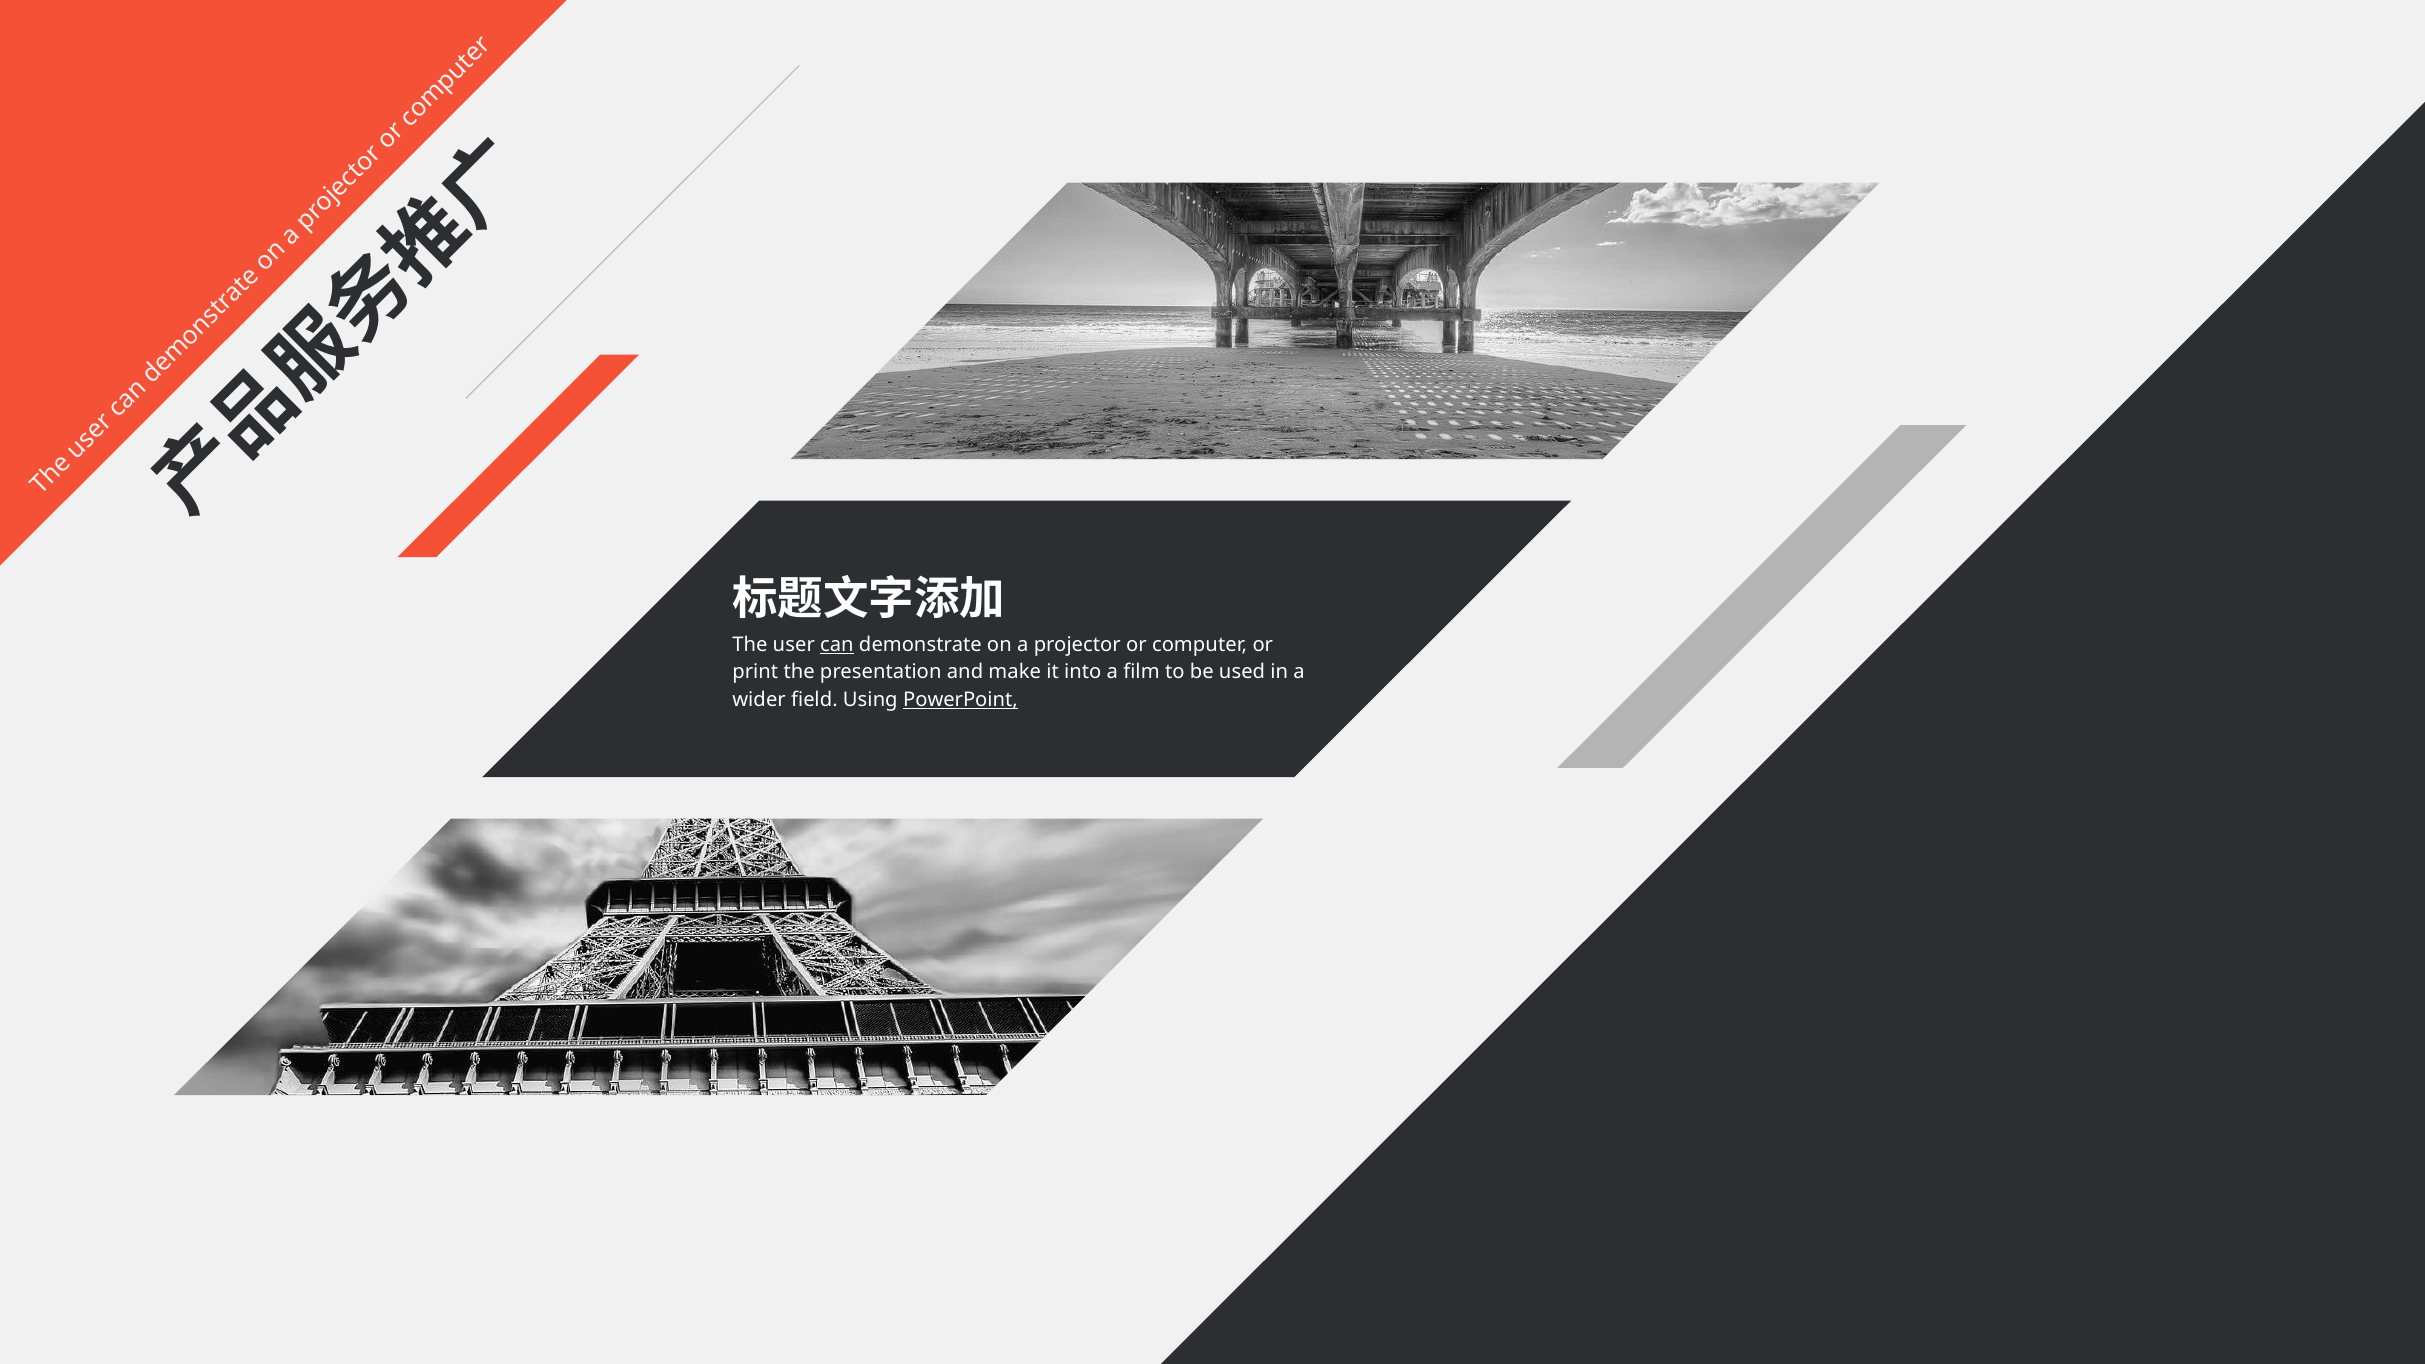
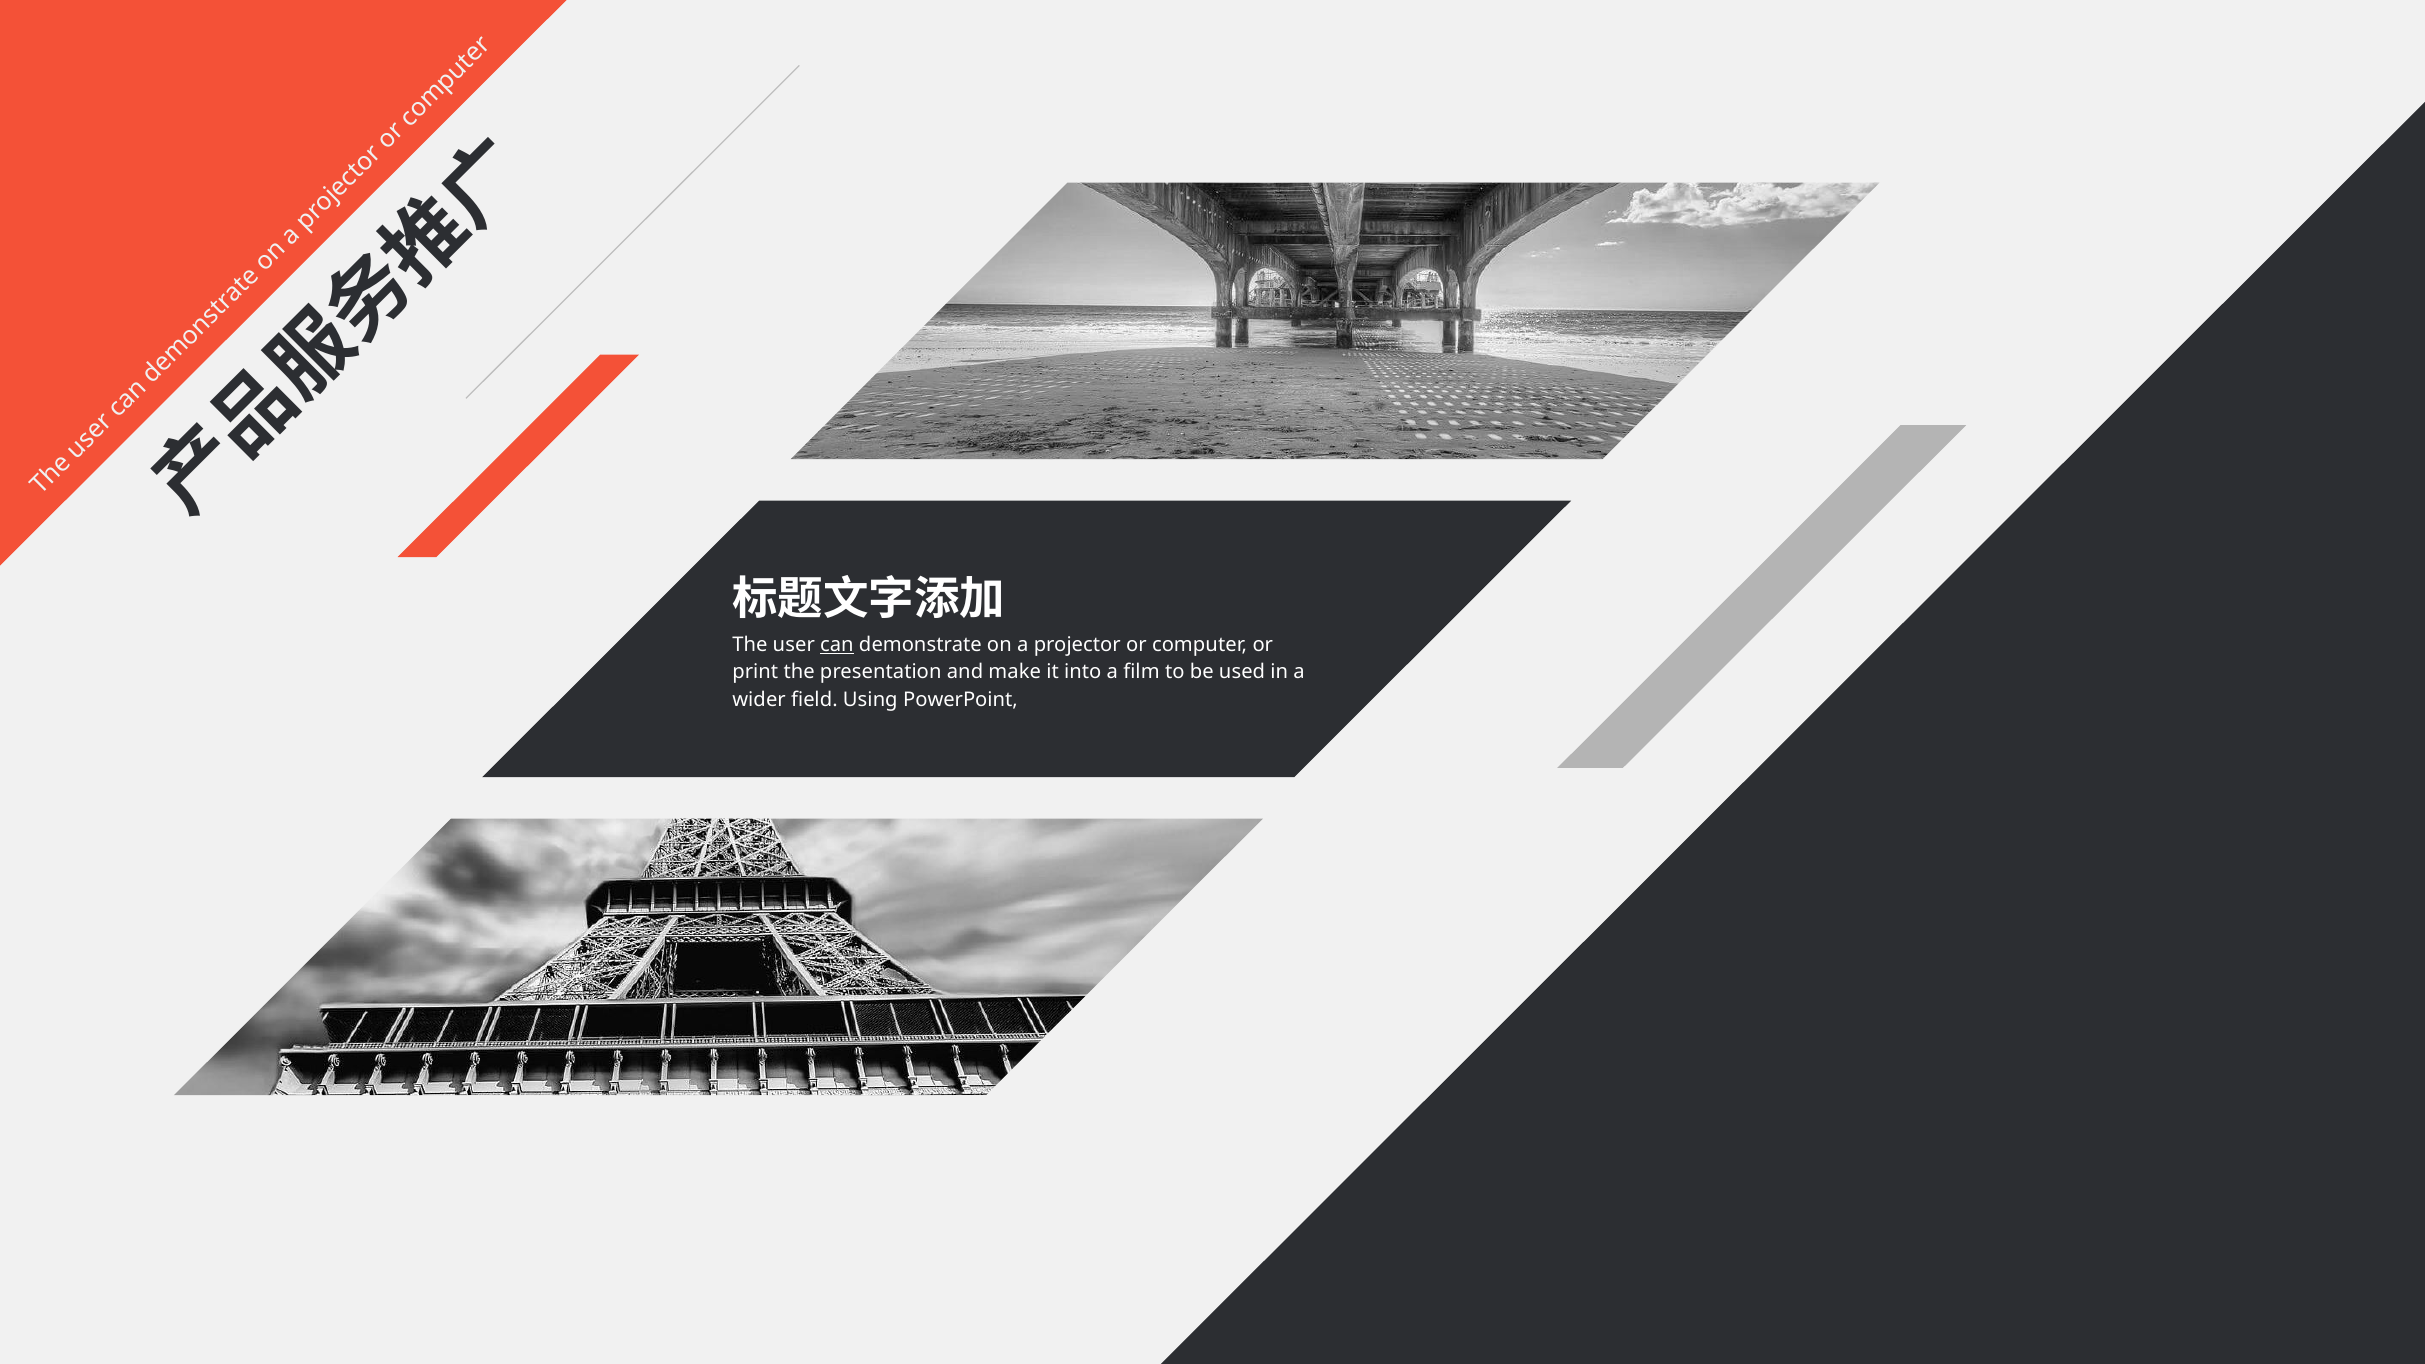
PowerPoint underline: present -> none (960, 700)
